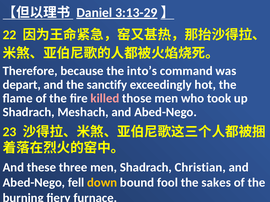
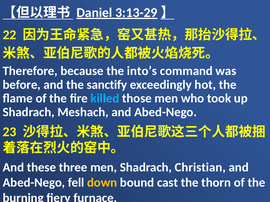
depart: depart -> before (22, 85)
killed colour: pink -> light blue (105, 99)
fool: fool -> cast (168, 183)
sakes: sakes -> thorn (216, 183)
